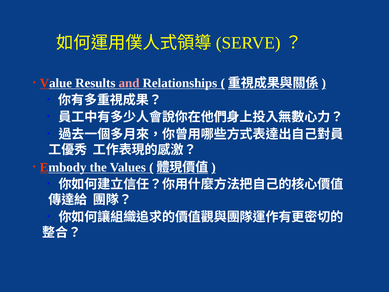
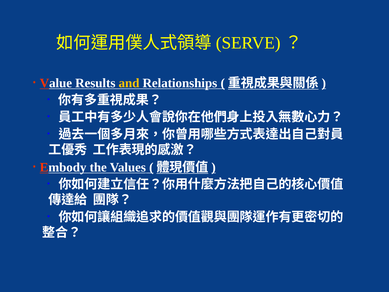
and colour: pink -> yellow (129, 83)
